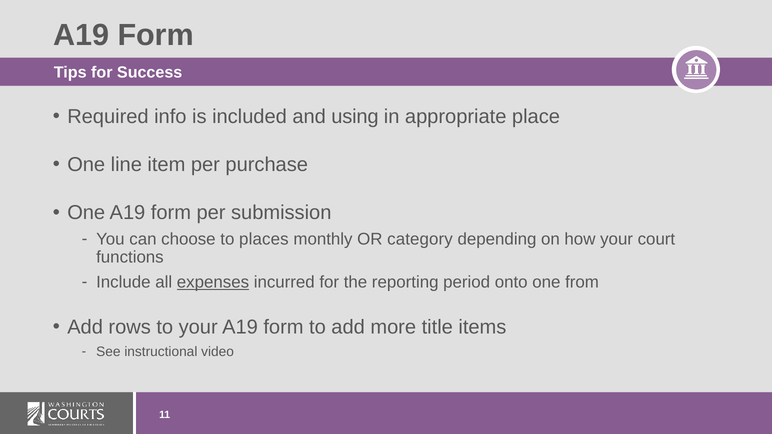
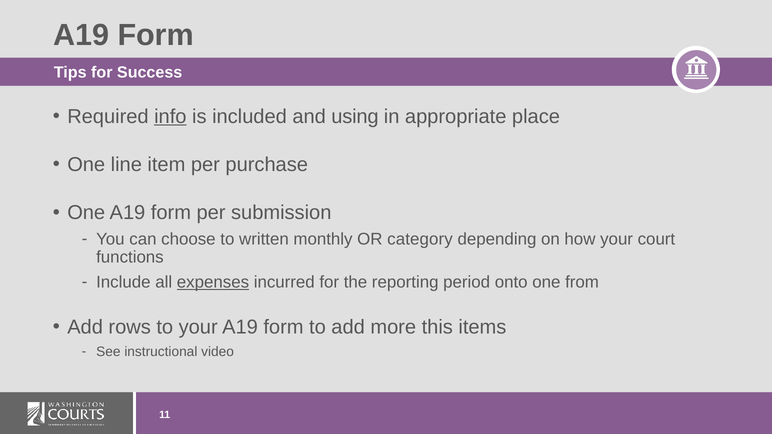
info underline: none -> present (170, 116)
places: places -> written (264, 239)
title: title -> this (437, 327)
